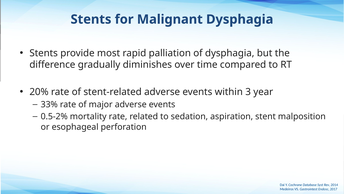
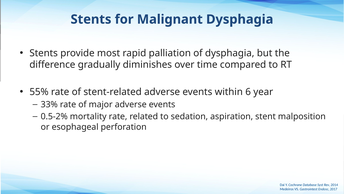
20%: 20% -> 55% (39, 92)
3: 3 -> 6 (248, 92)
